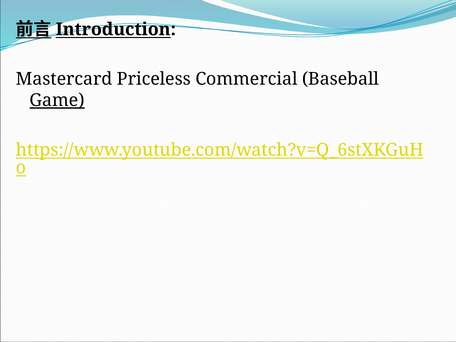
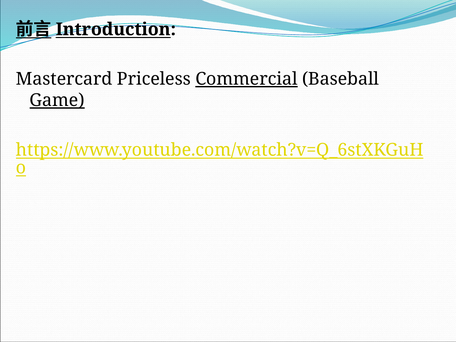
Commercial underline: none -> present (246, 79)
